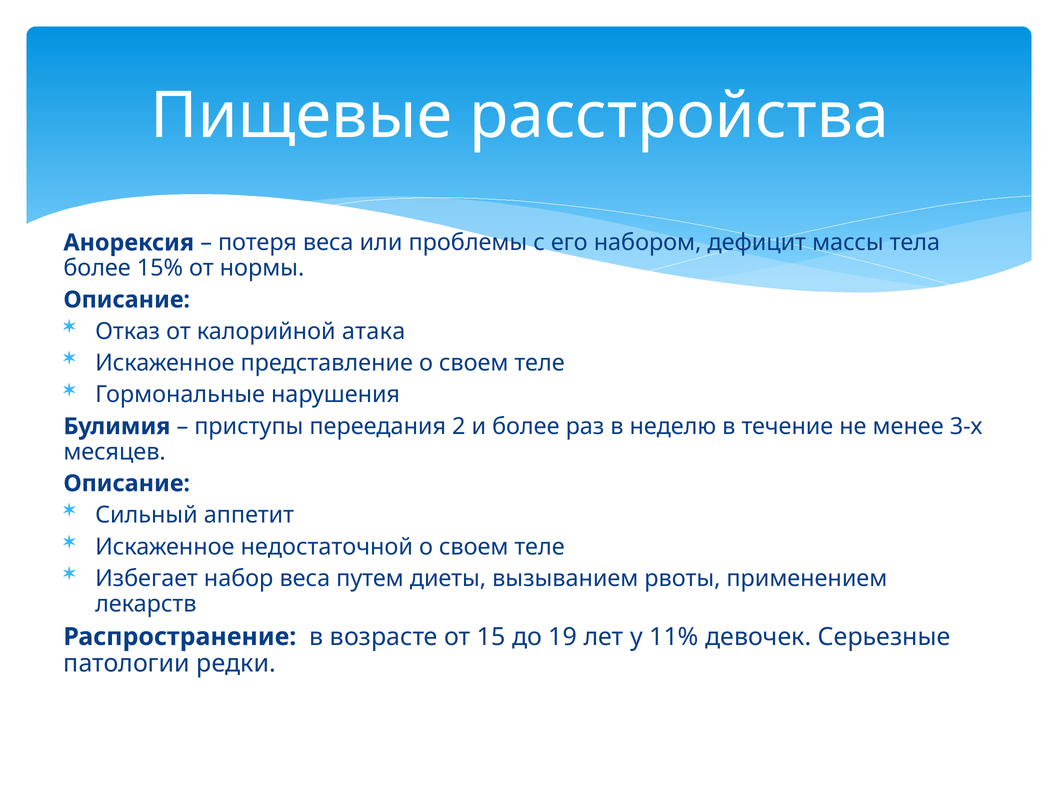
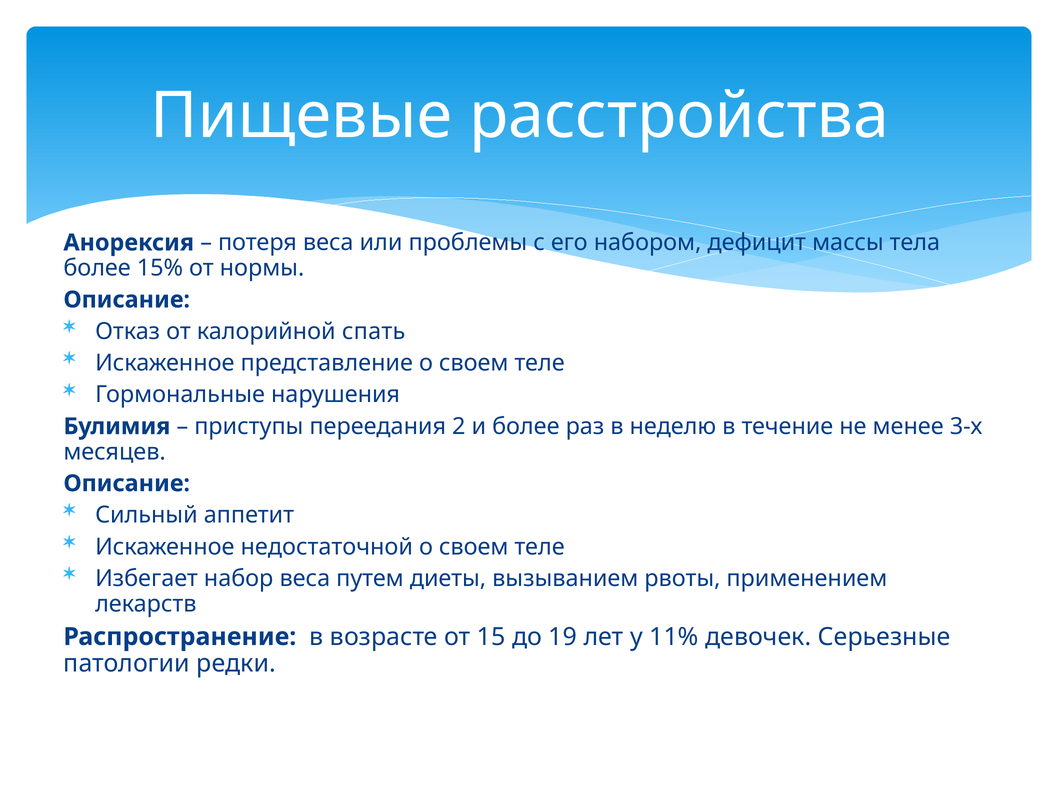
атака: атака -> спать (374, 331)
